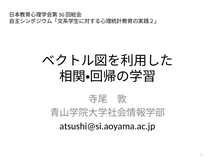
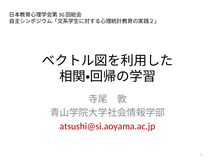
atsushi@si.aoyama.ac.jp colour: black -> red (107, 126)
